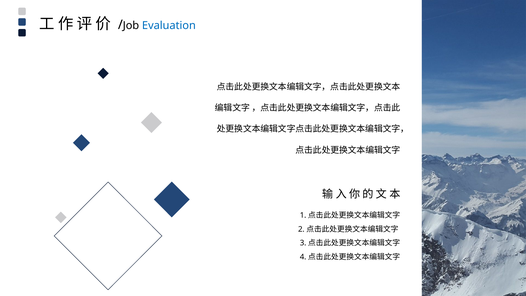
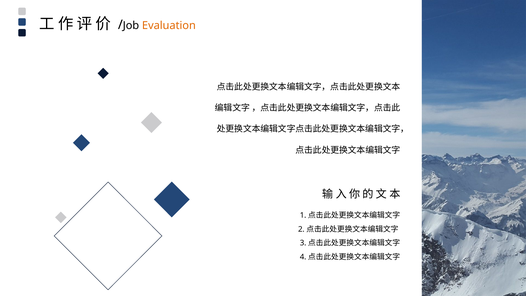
Evaluation colour: blue -> orange (169, 26)
